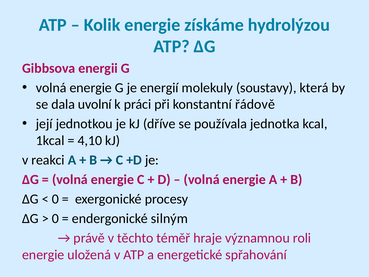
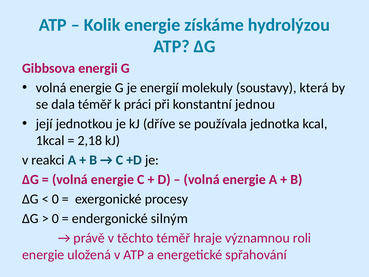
dala uvolní: uvolní -> téměř (95, 104)
řádově: řádově -> jednou (255, 104)
4,10: 4,10 -> 2,18 (90, 140)
